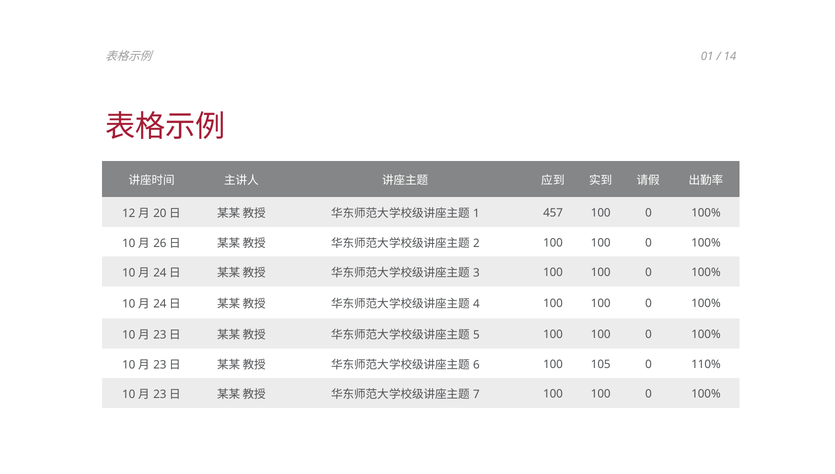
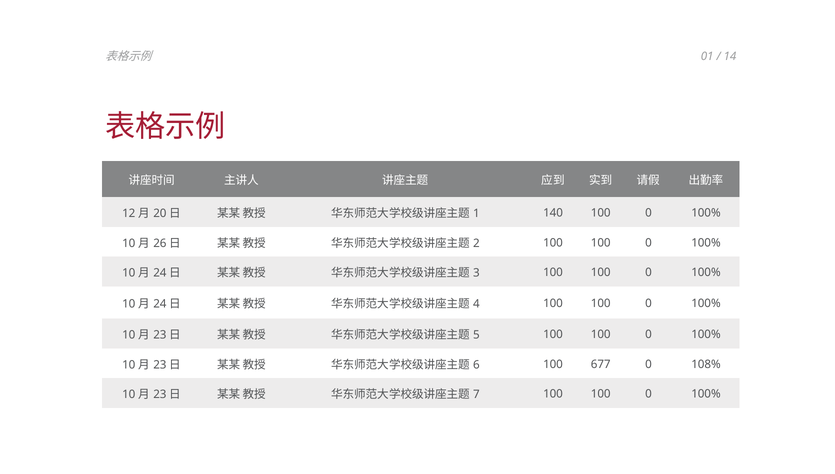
457: 457 -> 140 (553, 213)
105: 105 -> 677 (601, 364)
110%: 110% -> 108% (706, 364)
